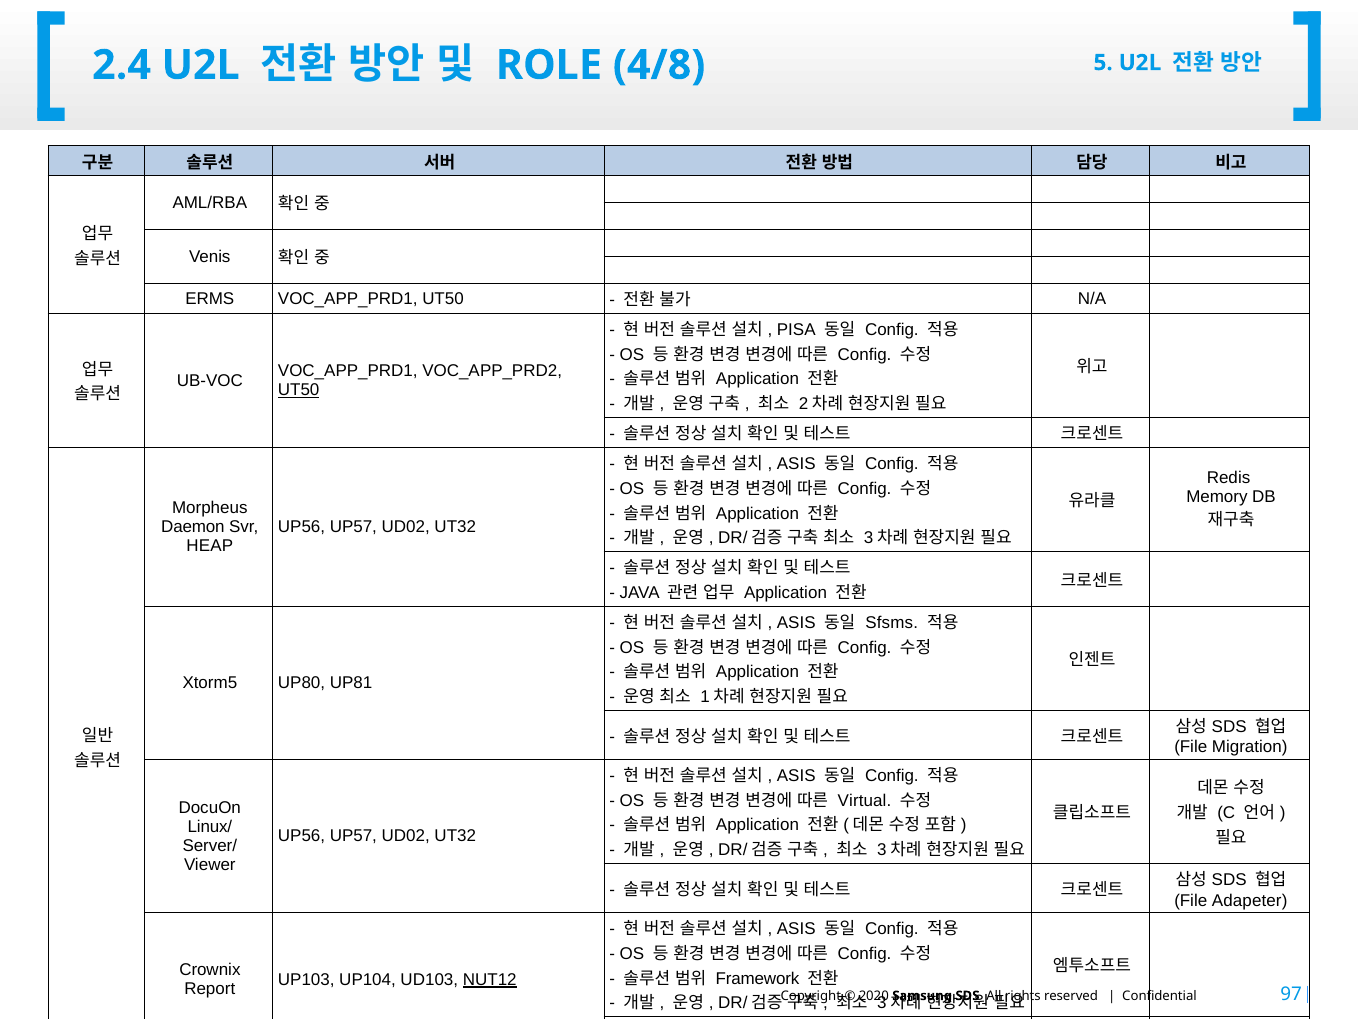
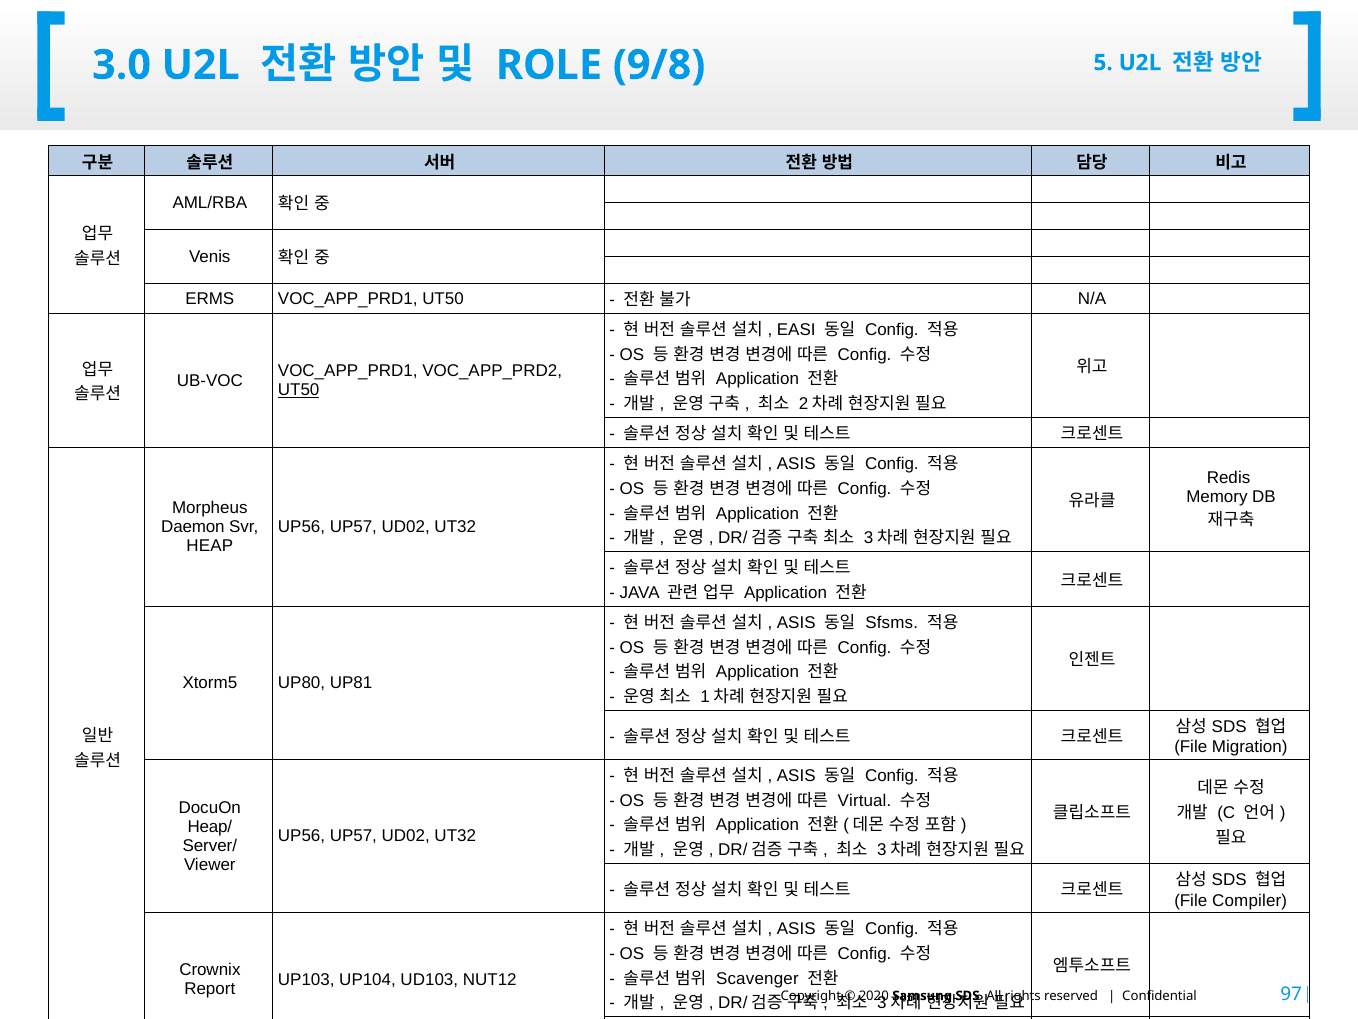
2.4: 2.4 -> 3.0 (122, 65)
4/8: 4/8 -> 9/8 (659, 65)
PISA: PISA -> EASI (796, 330)
Linux/: Linux/ -> Heap/ (210, 826)
Adapeter: Adapeter -> Compiler (1250, 900)
Framework: Framework -> Scavenger (757, 978)
NUT12 underline: present -> none (490, 979)
